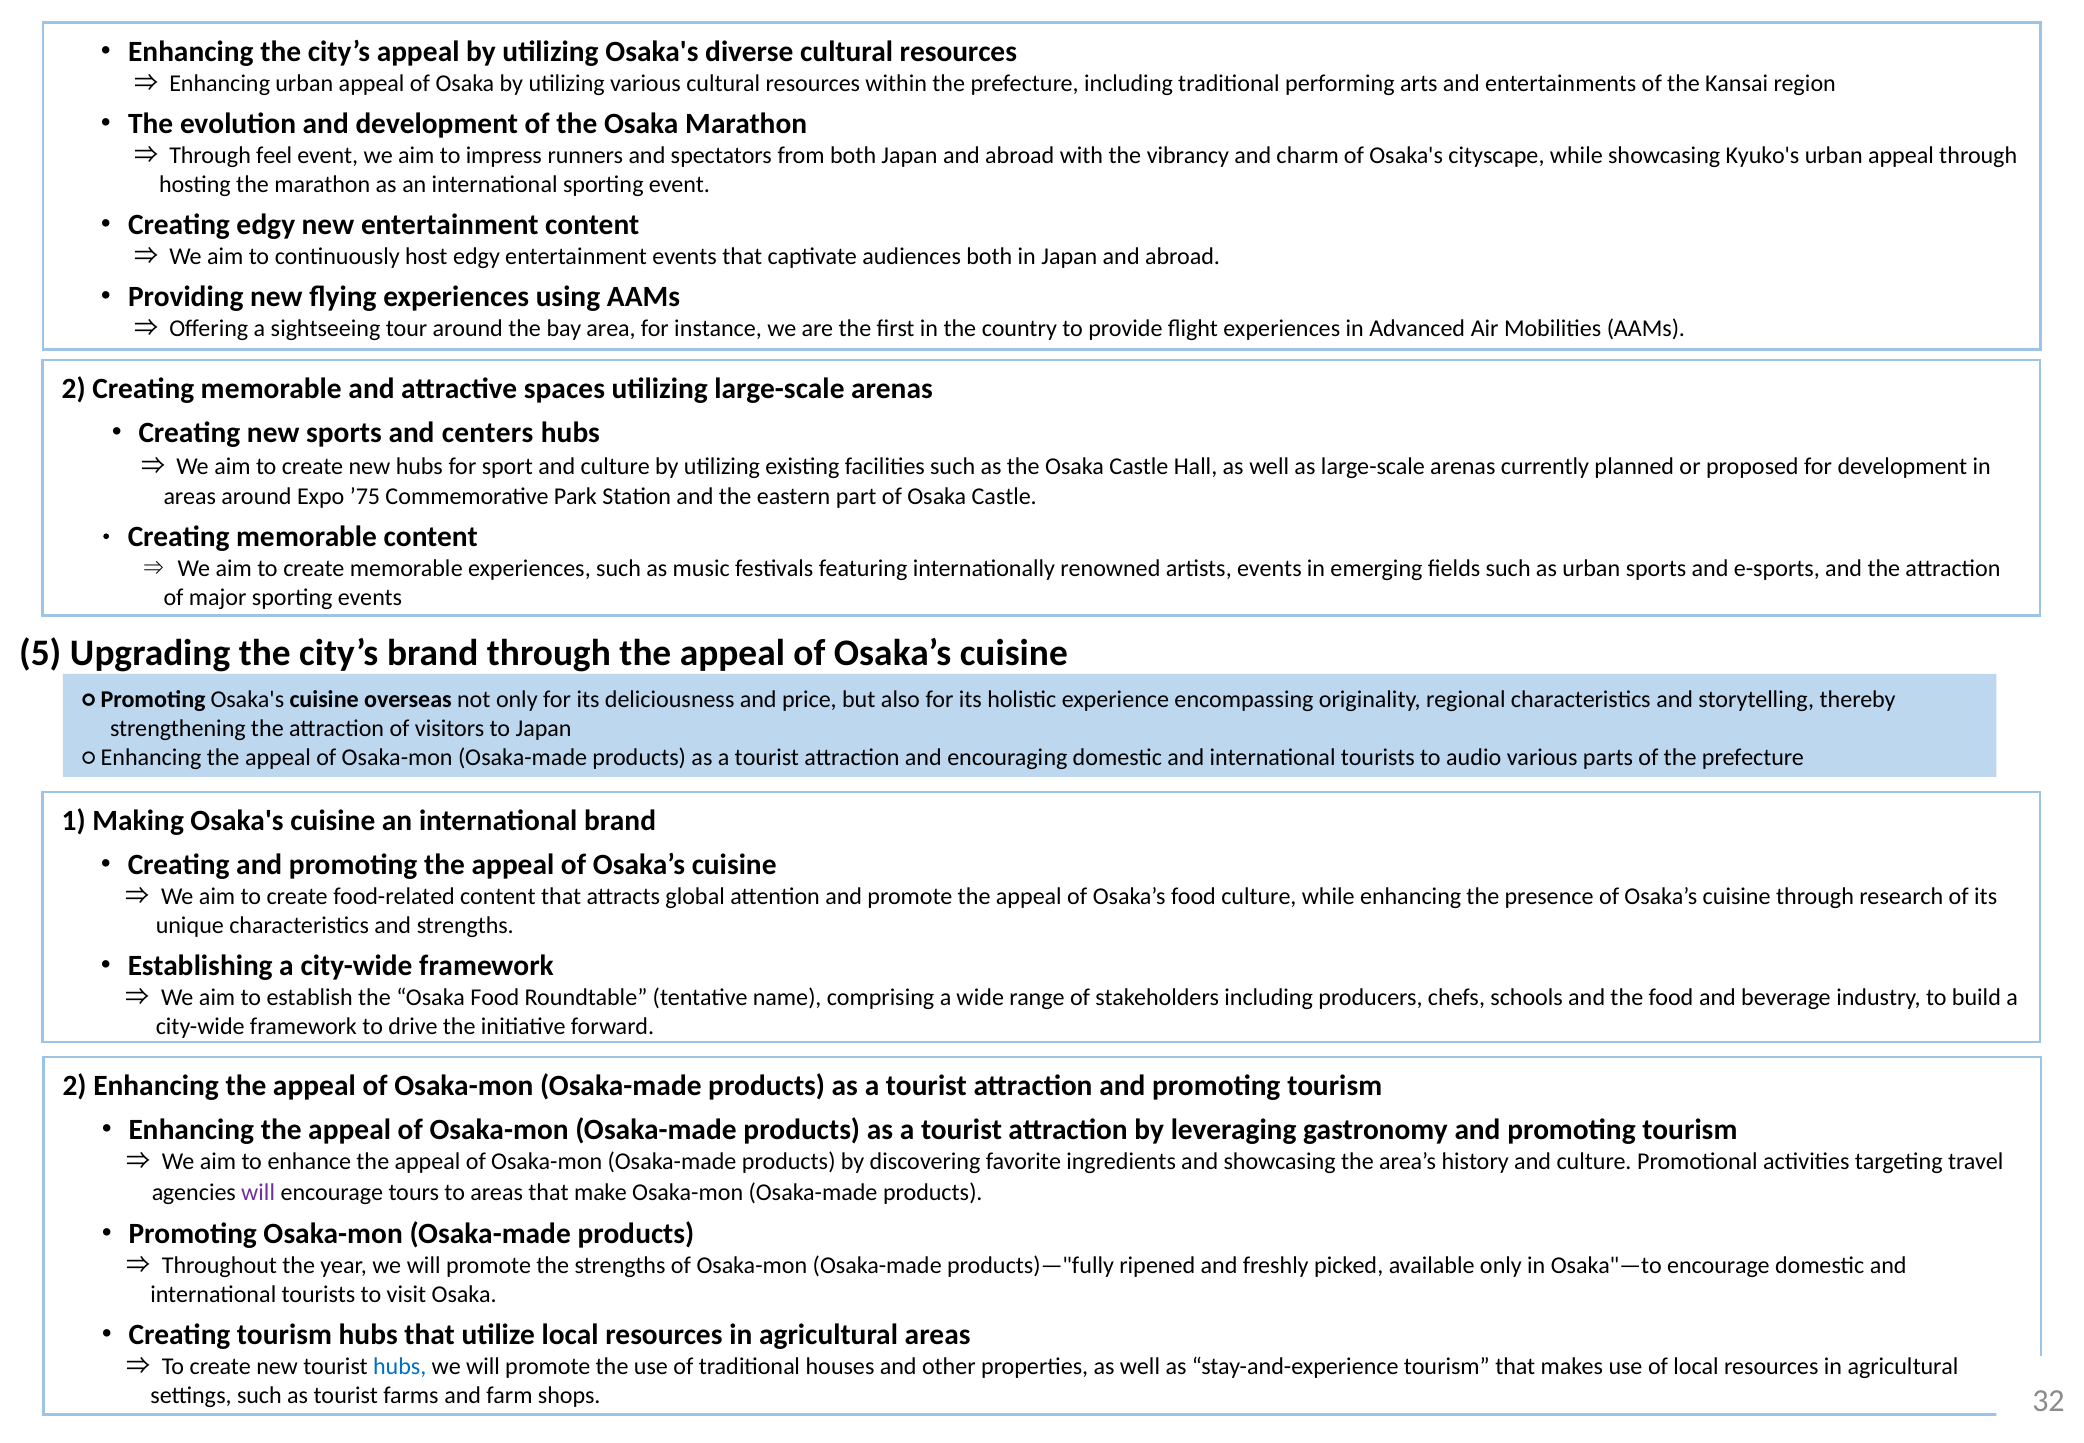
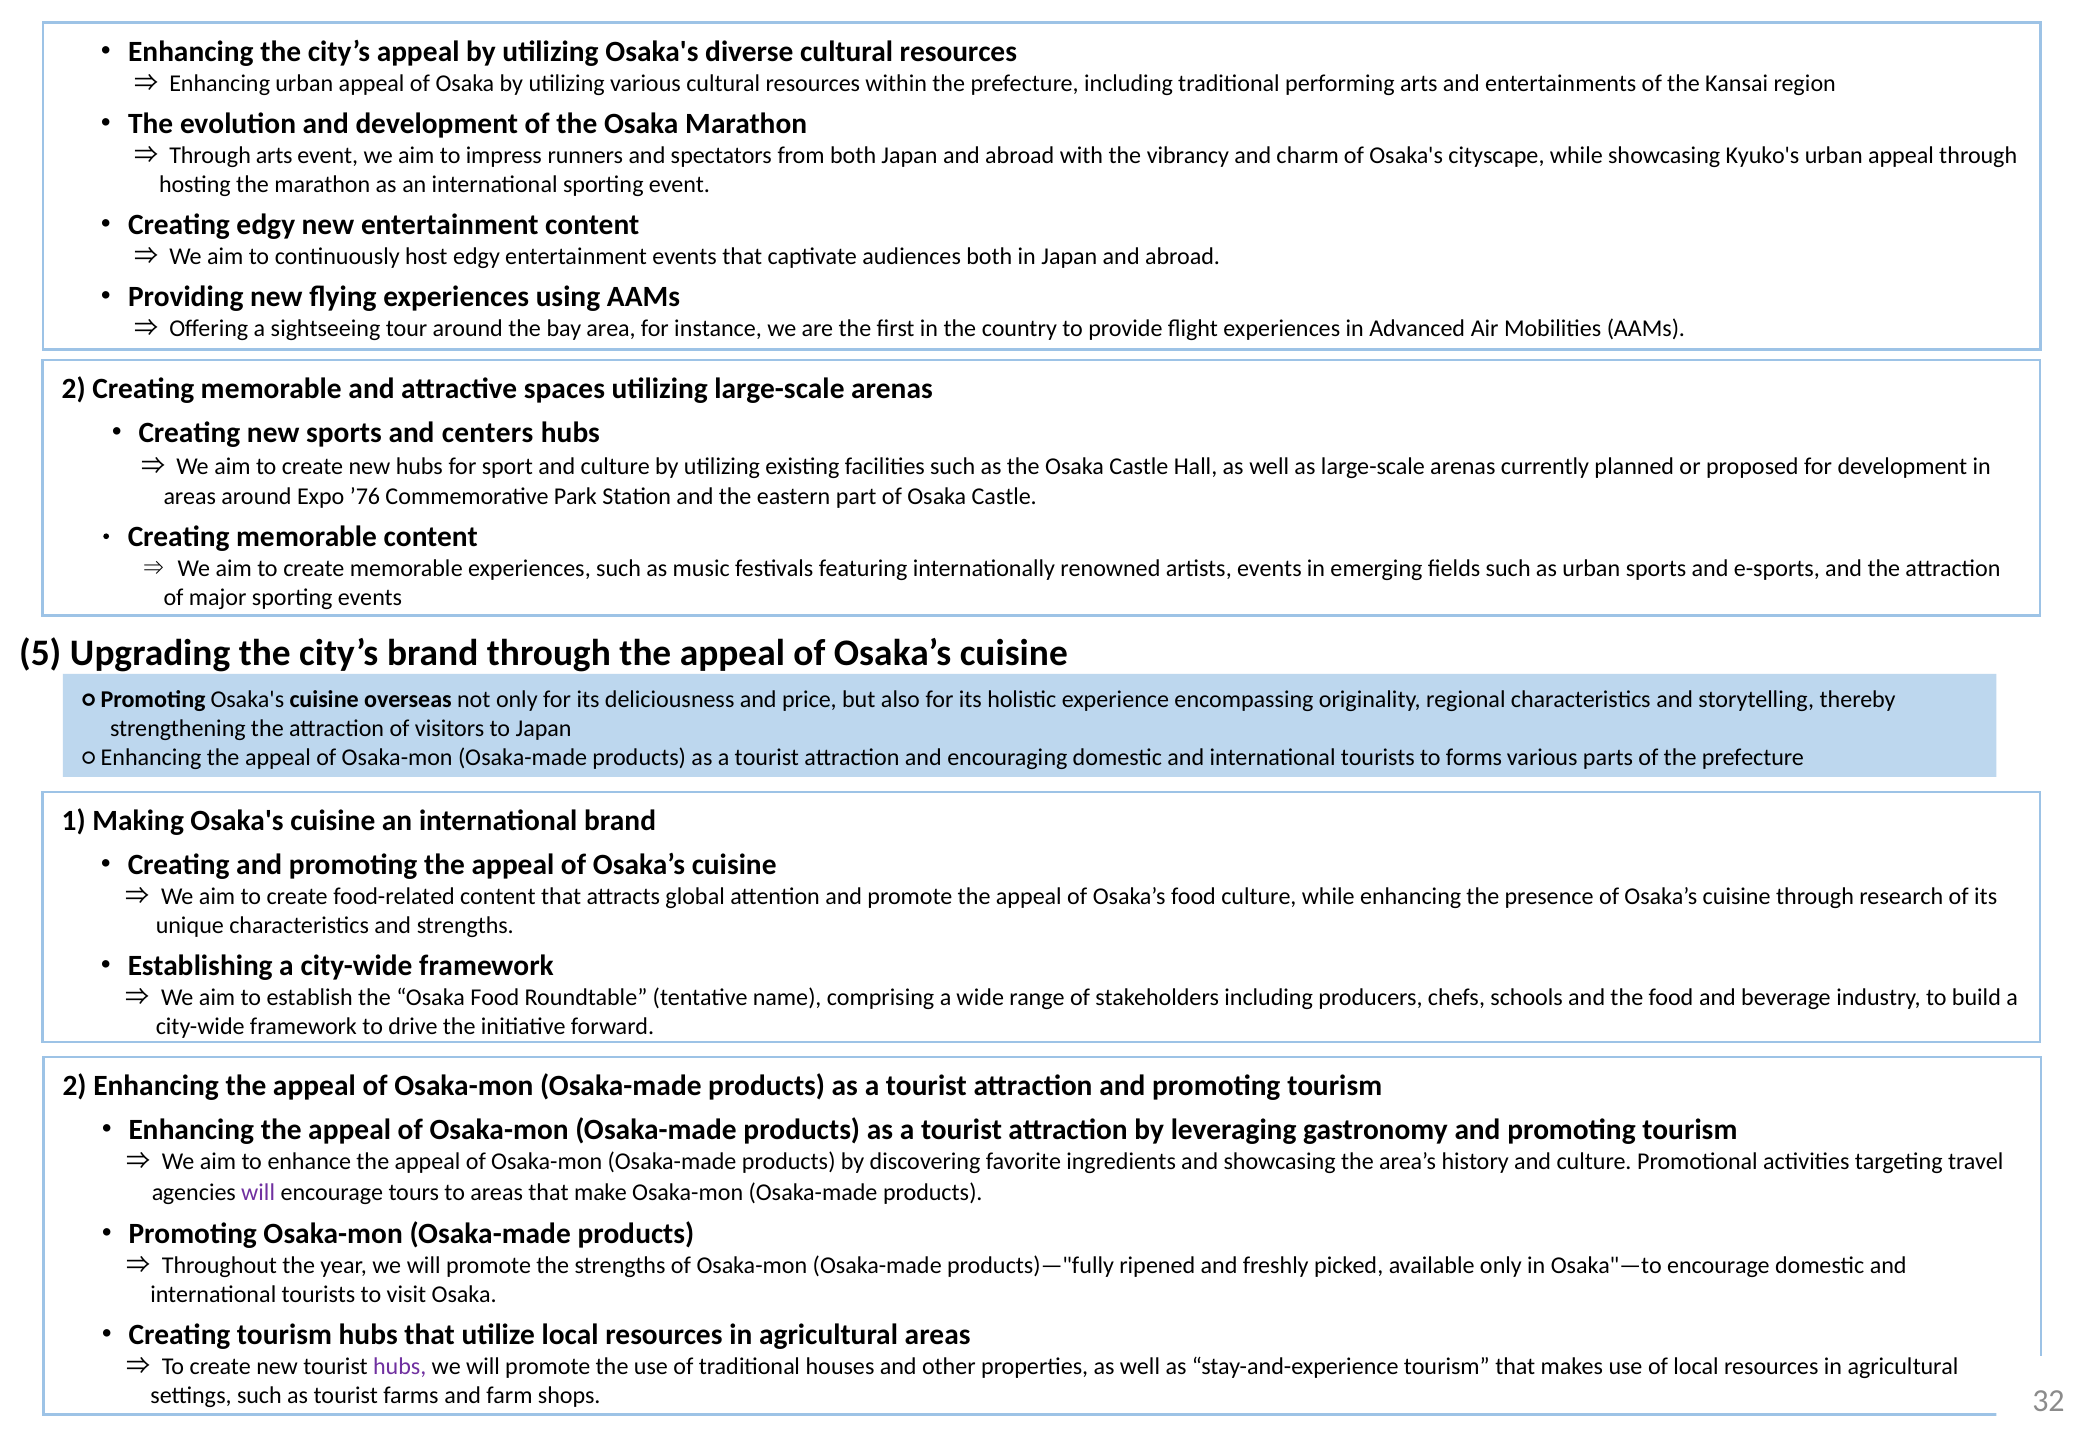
Through feel: feel -> arts (274, 155)
’75: ’75 -> ’76 (365, 496)
audio: audio -> forms (1474, 757)
hubs colour: blue -> purple (400, 1367)
